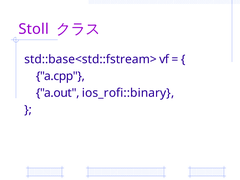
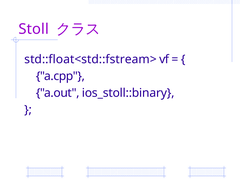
std::base<std::fstream>: std::base<std::fstream> -> std::float<std::fstream> (91, 59)
ios_rofi::binary: ios_rofi::binary -> ios_stoll::binary (128, 93)
